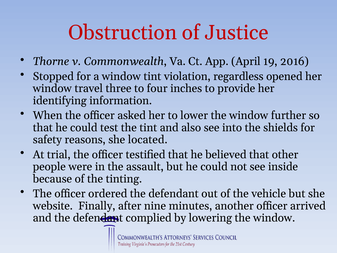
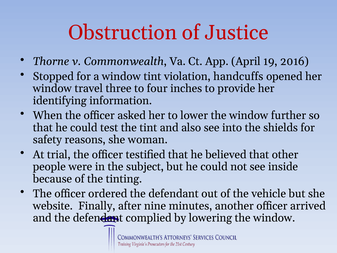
regardless: regardless -> handcuffs (238, 76)
located: located -> woman (148, 140)
assault: assault -> subject (145, 167)
